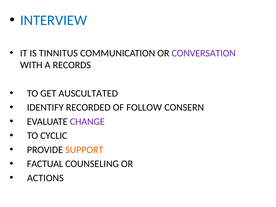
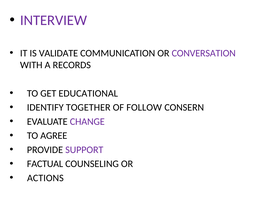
INTERVIEW colour: blue -> purple (54, 20)
TINNITUS: TINNITUS -> VALIDATE (58, 53)
AUSCULTATED: AUSCULTATED -> EDUCATIONAL (88, 93)
RECORDED: RECORDED -> TOGETHER (88, 107)
CYCLIC: CYCLIC -> AGREE (54, 136)
SUPPORT colour: orange -> purple (84, 150)
